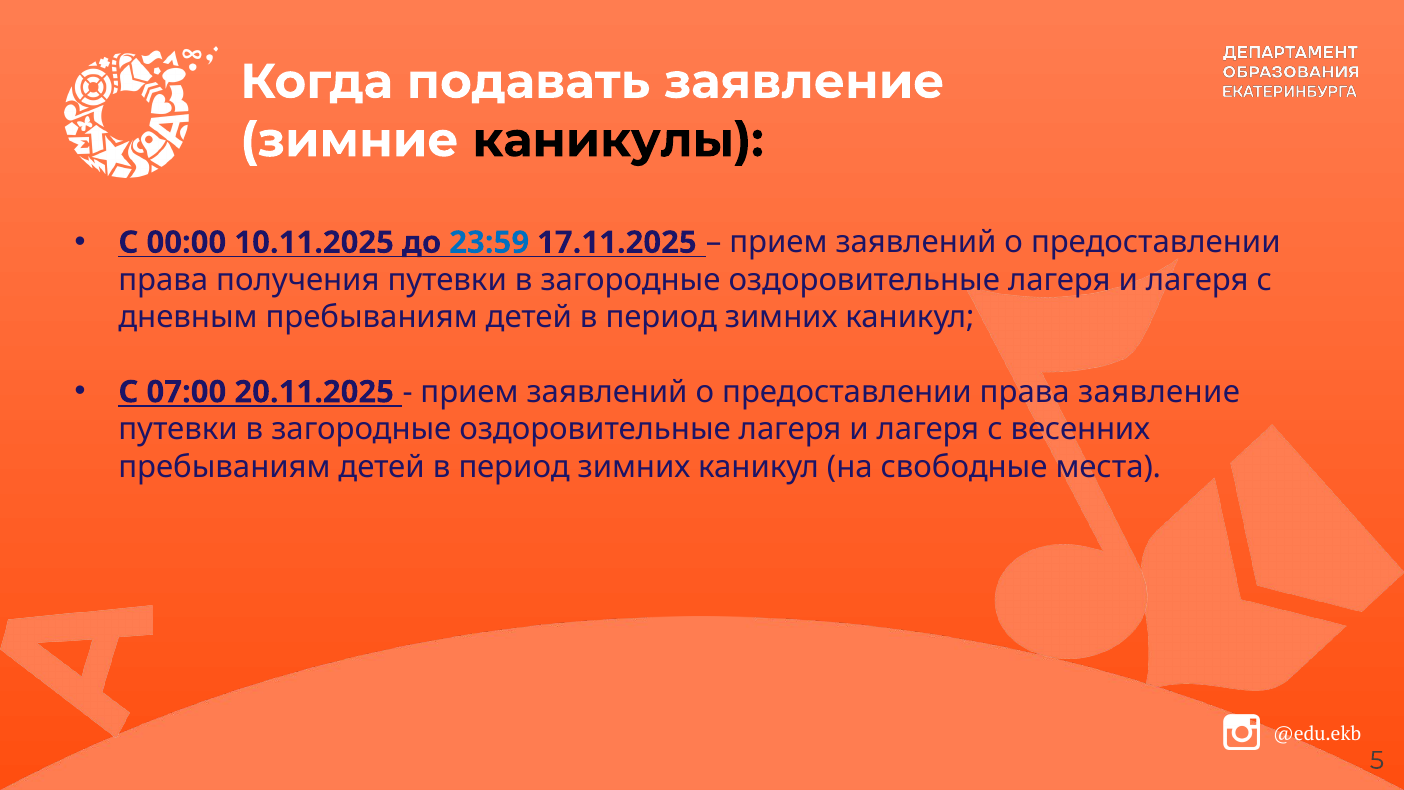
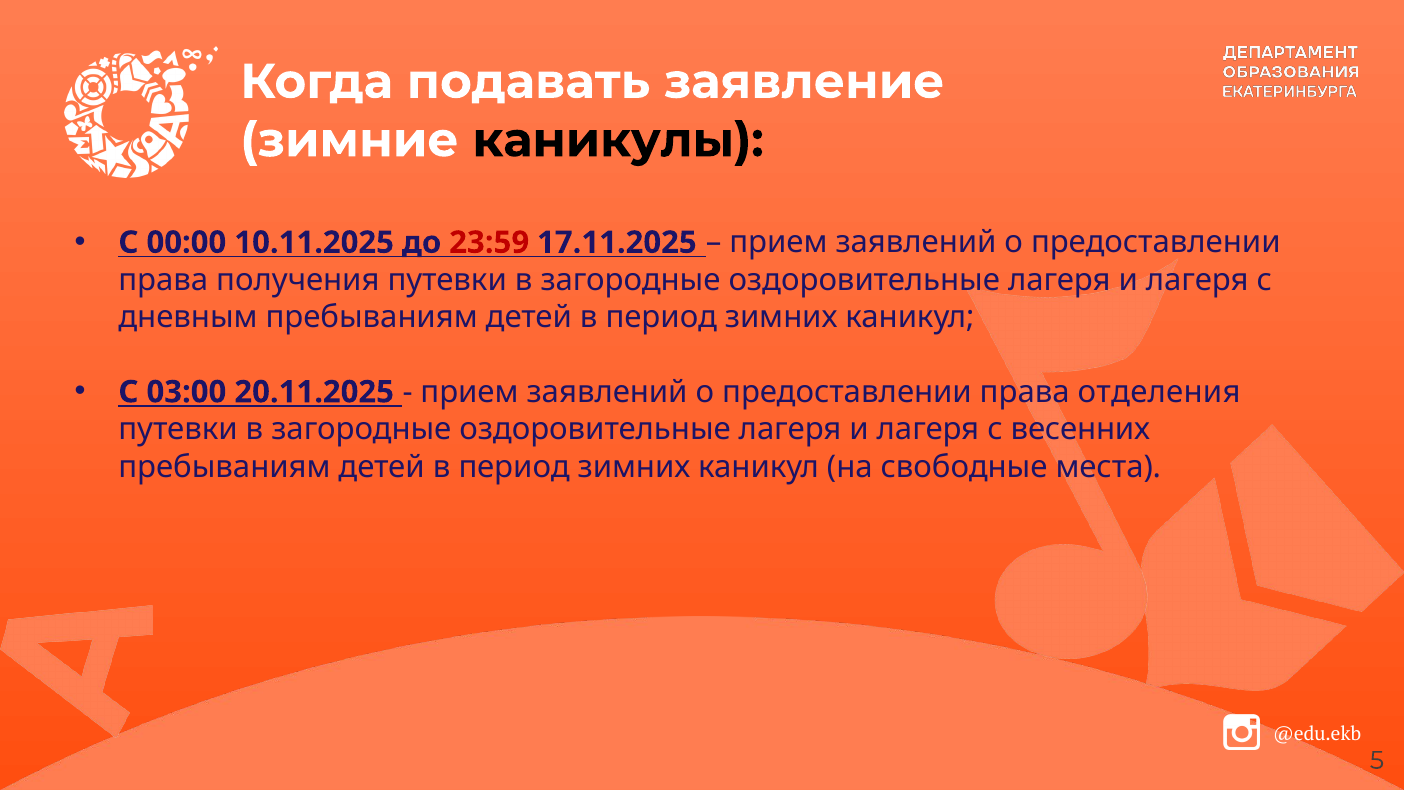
23:59 colour: blue -> red (489, 242)
07:00: 07:00 -> 03:00 (186, 392)
права заявление: заявление -> отделения (1159, 392)
